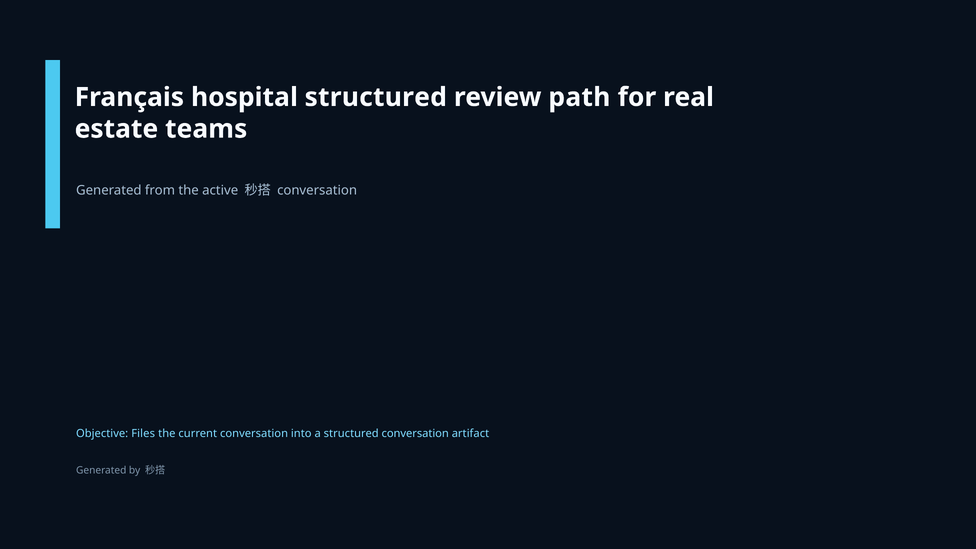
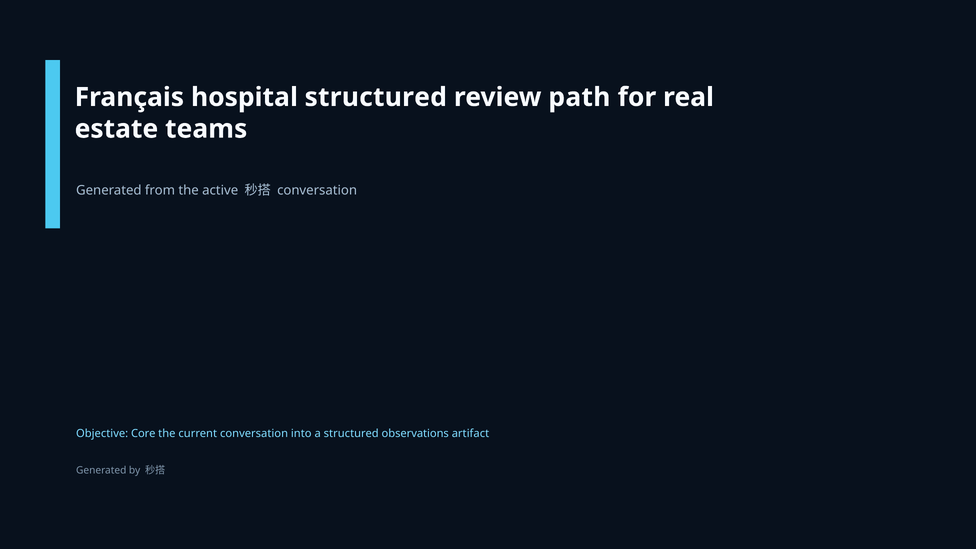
Files: Files -> Core (143, 433)
structured conversation: conversation -> observations (415, 433)
